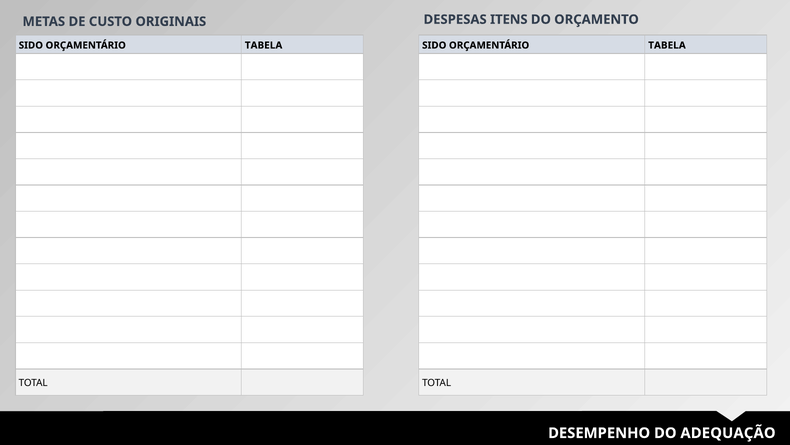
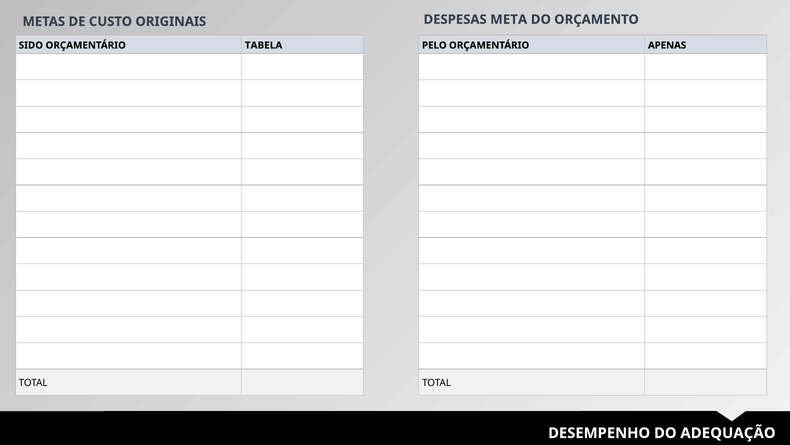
ITENS: ITENS -> META (509, 19)
SIDO: SIDO -> PELO (434, 45)
TABELA: TABELA -> APENAS (667, 45)
